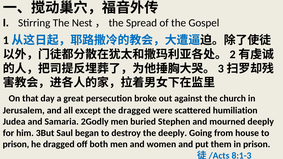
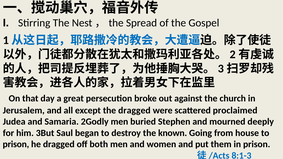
humiliation: humiliation -> proclaimed (235, 110)
the deeply: deeply -> known (173, 133)
